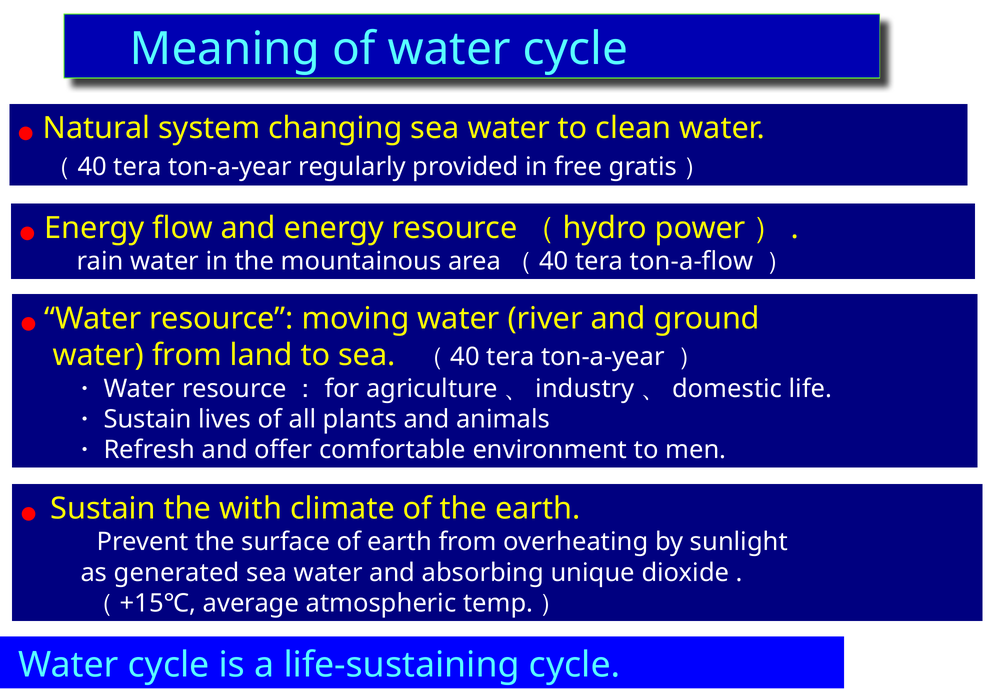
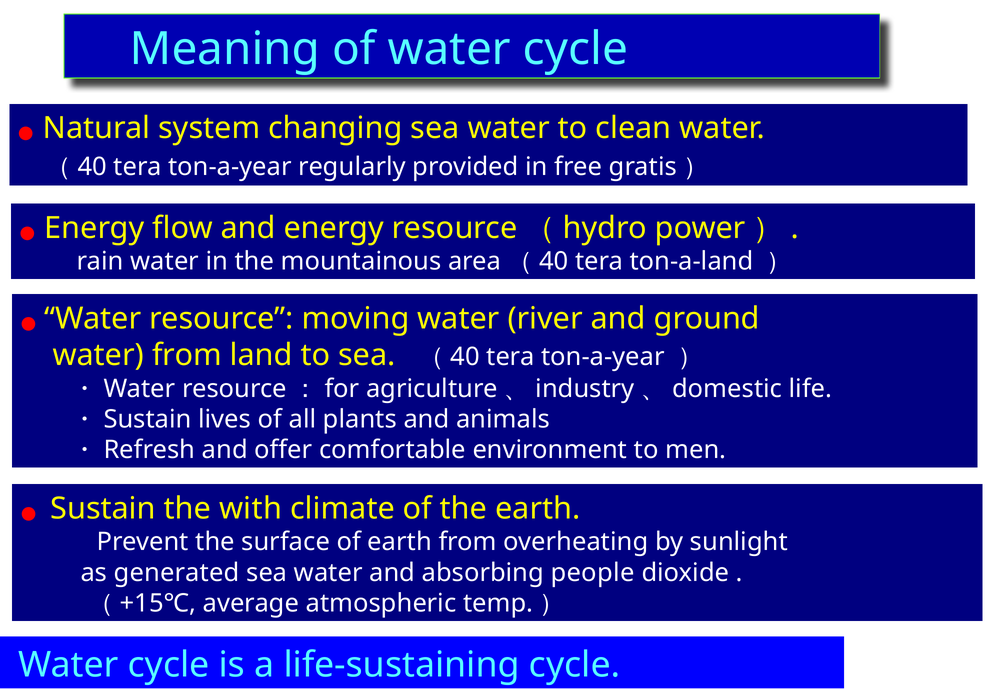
ton-a-flow: ton-a-flow -> ton-a-land (692, 261)
unique: unique -> people (593, 573)
